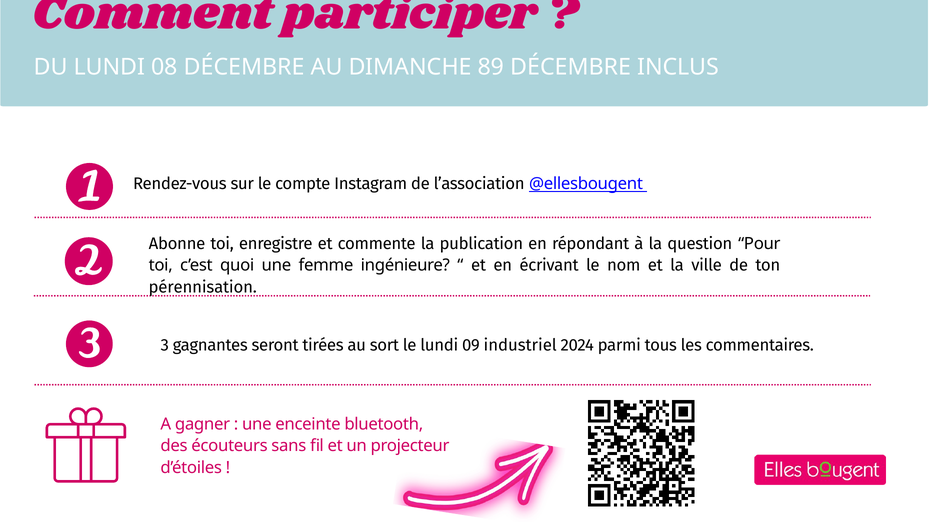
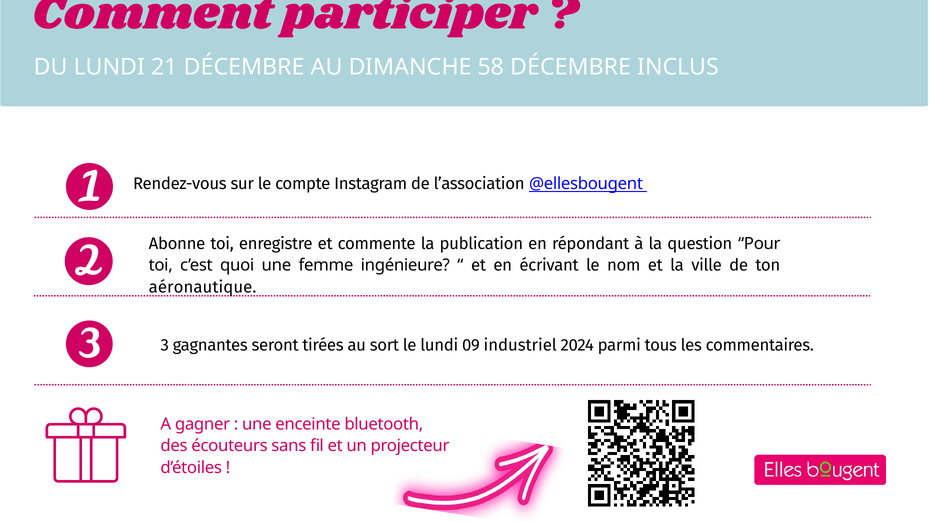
08: 08 -> 21 (164, 67)
89: 89 -> 58 (491, 67)
pérennisation: pérennisation -> aéronautique (203, 288)
